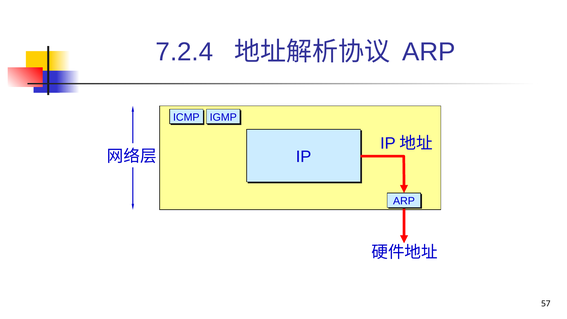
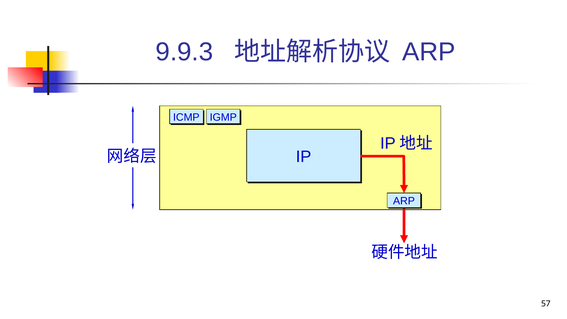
7.2.4: 7.2.4 -> 9.9.3 (184, 52)
